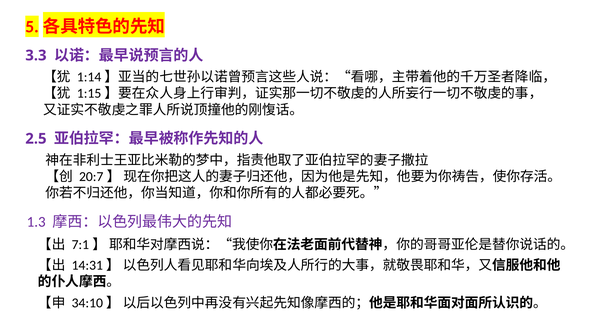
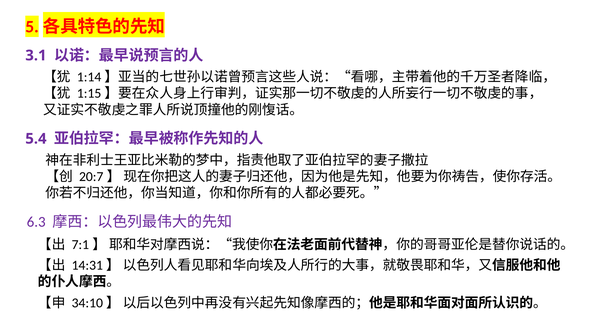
3.3: 3.3 -> 3.1 (36, 56)
2.5: 2.5 -> 5.4 (36, 139)
1.3: 1.3 -> 6.3 (36, 222)
